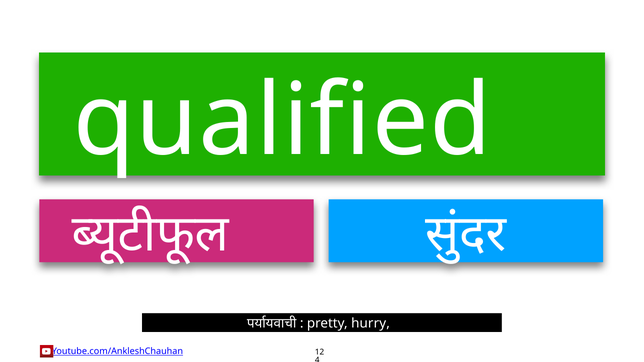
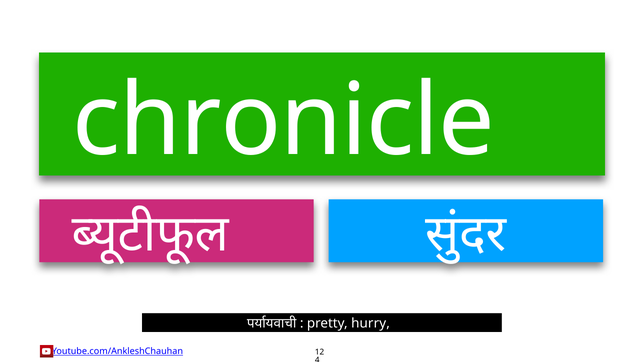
qualified: qualified -> chronicle (283, 121)
